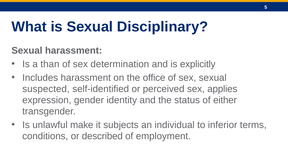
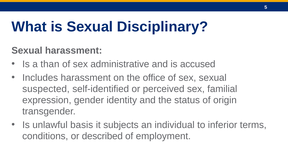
determination: determination -> administrative (120, 64)
explicitly: explicitly -> accused (198, 64)
applies: applies -> familial (222, 89)
either: either -> origin (225, 100)
make: make -> basis (82, 125)
